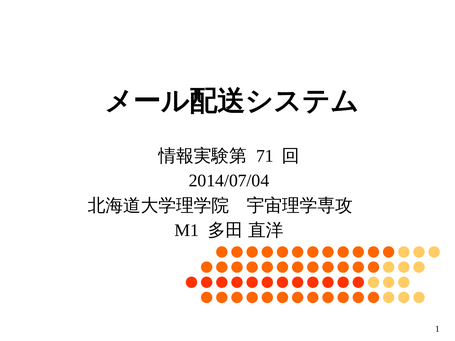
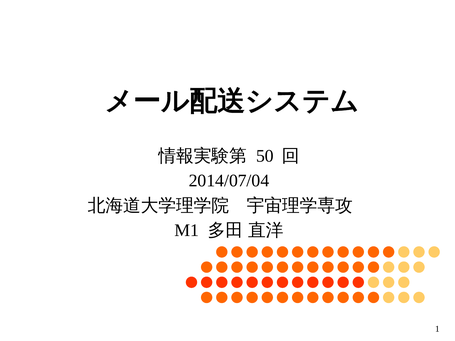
71: 71 -> 50 (265, 156)
